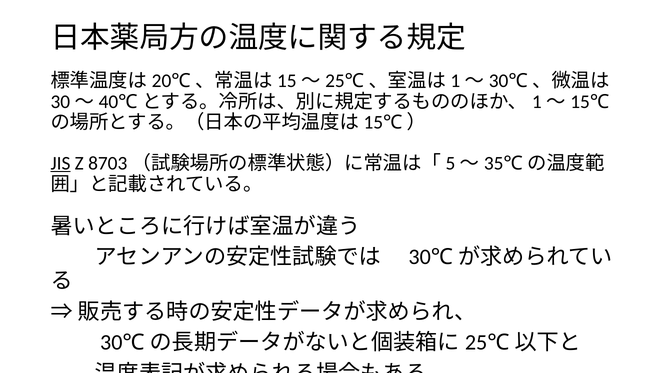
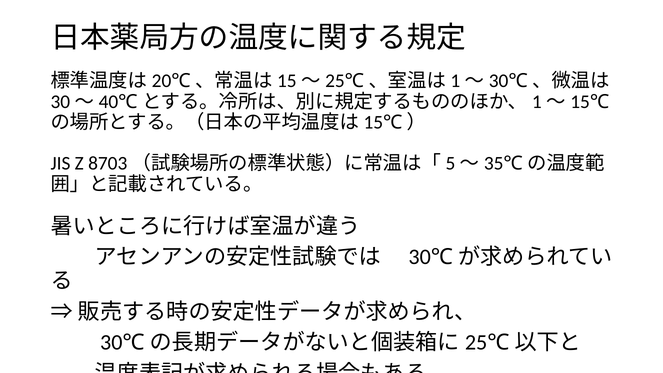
JIS underline: present -> none (60, 163)
